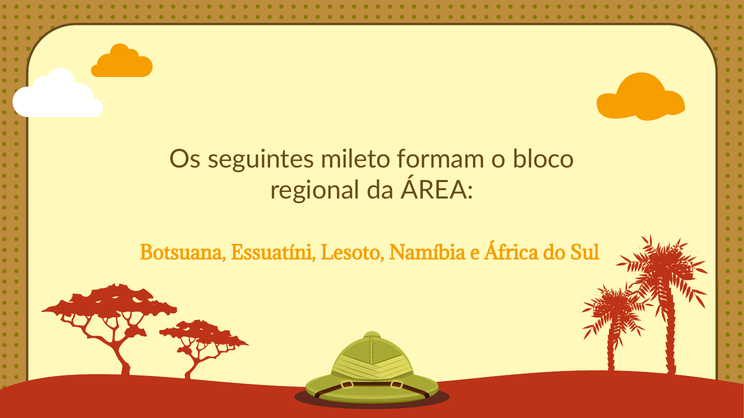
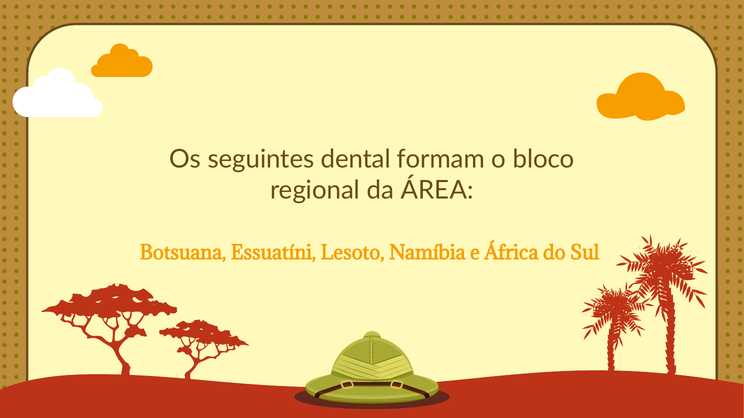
mileto: mileto -> dental (356, 159)
